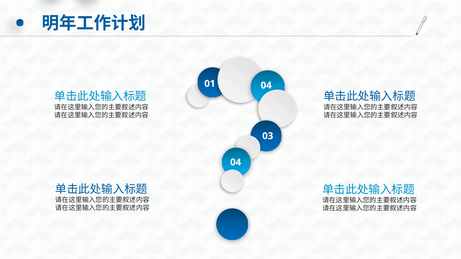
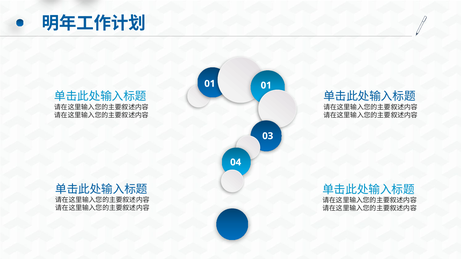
01 04: 04 -> 01 (266, 85)
